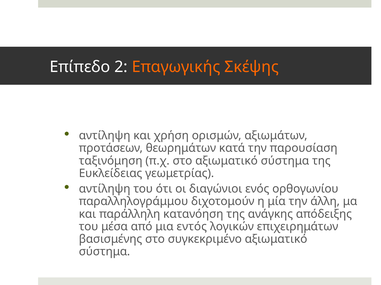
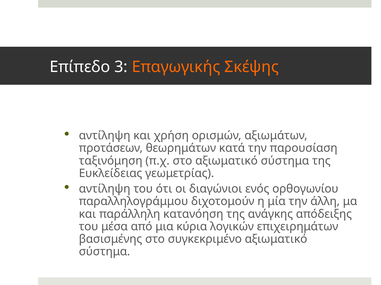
2: 2 -> 3 (121, 67)
εντός: εντός -> κύρια (192, 227)
